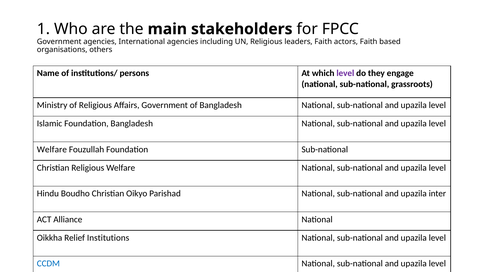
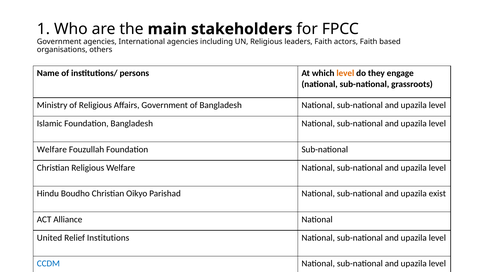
level colour: purple -> orange (345, 73)
inter: inter -> exist (437, 194)
Oikkha: Oikkha -> United (50, 238)
